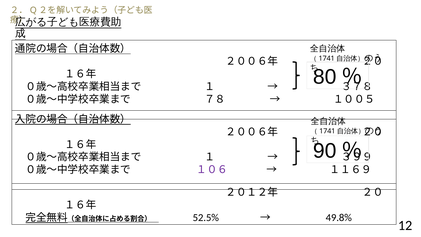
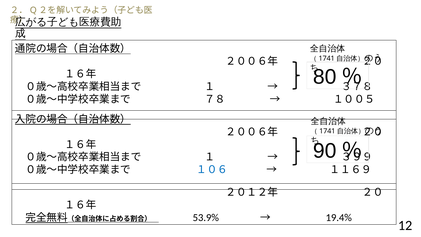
１０６ colour: purple -> blue (212, 170)
52.5%: 52.5% -> 53.9% (206, 217)
49.8%: 49.8% -> 19.4% (339, 217)
